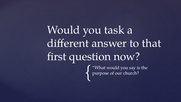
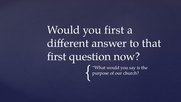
you task: task -> first (114, 30)
